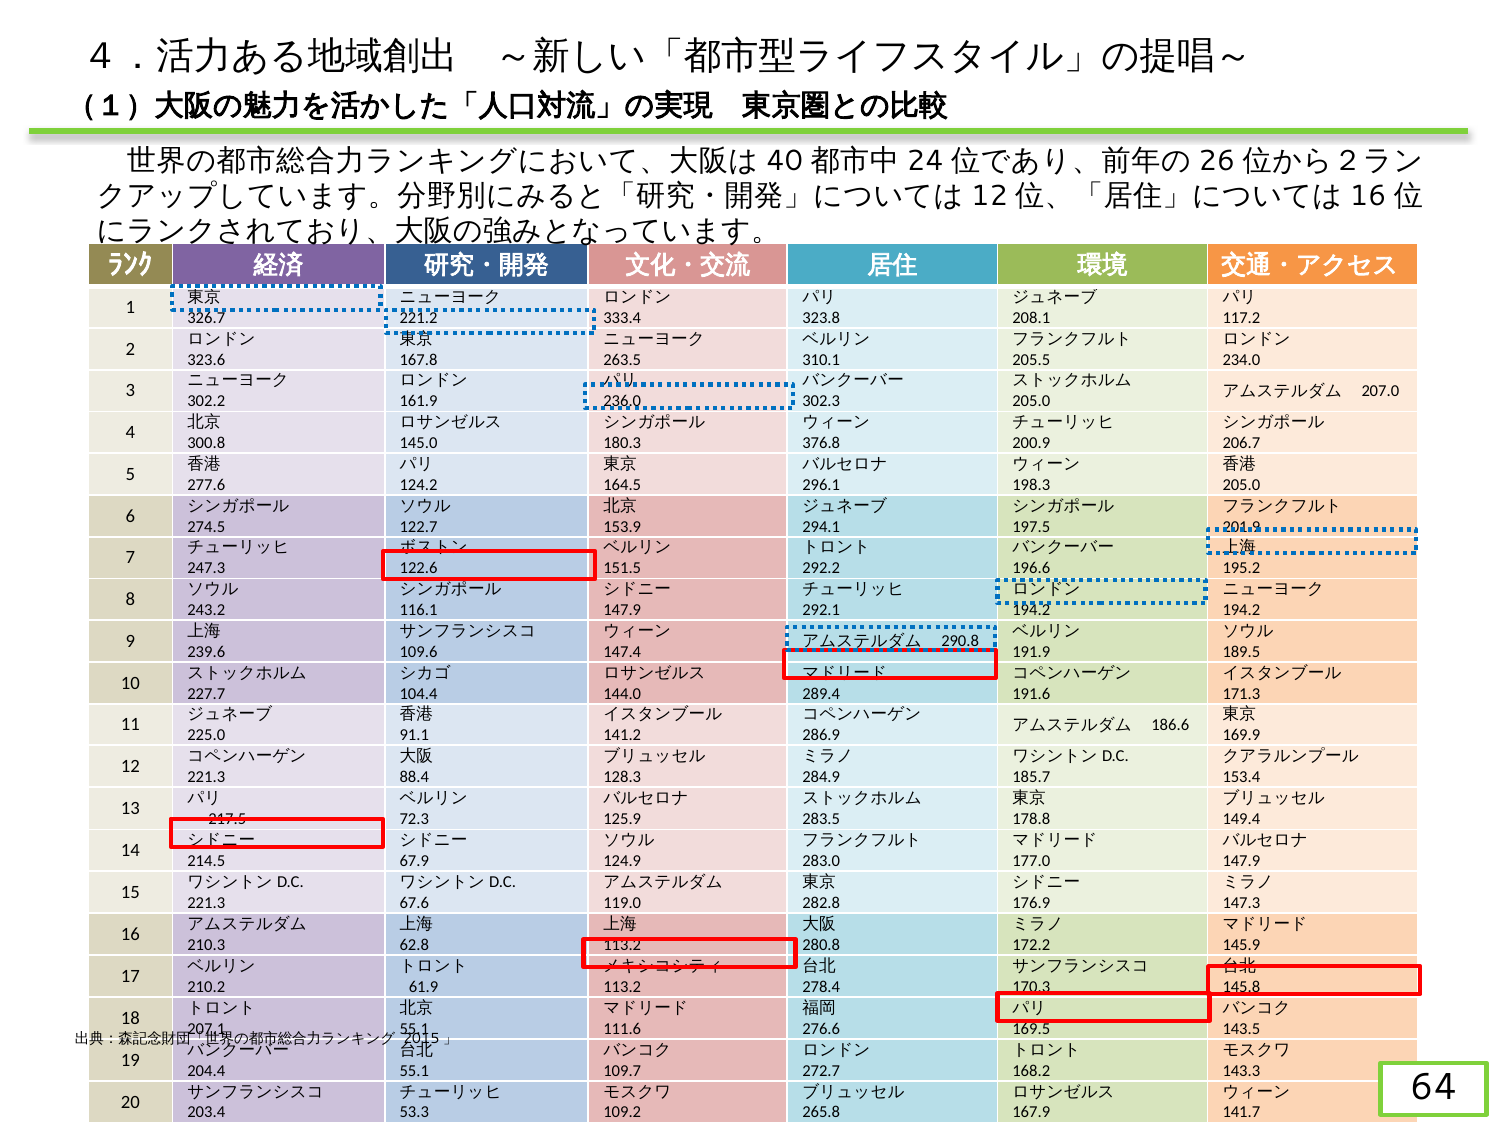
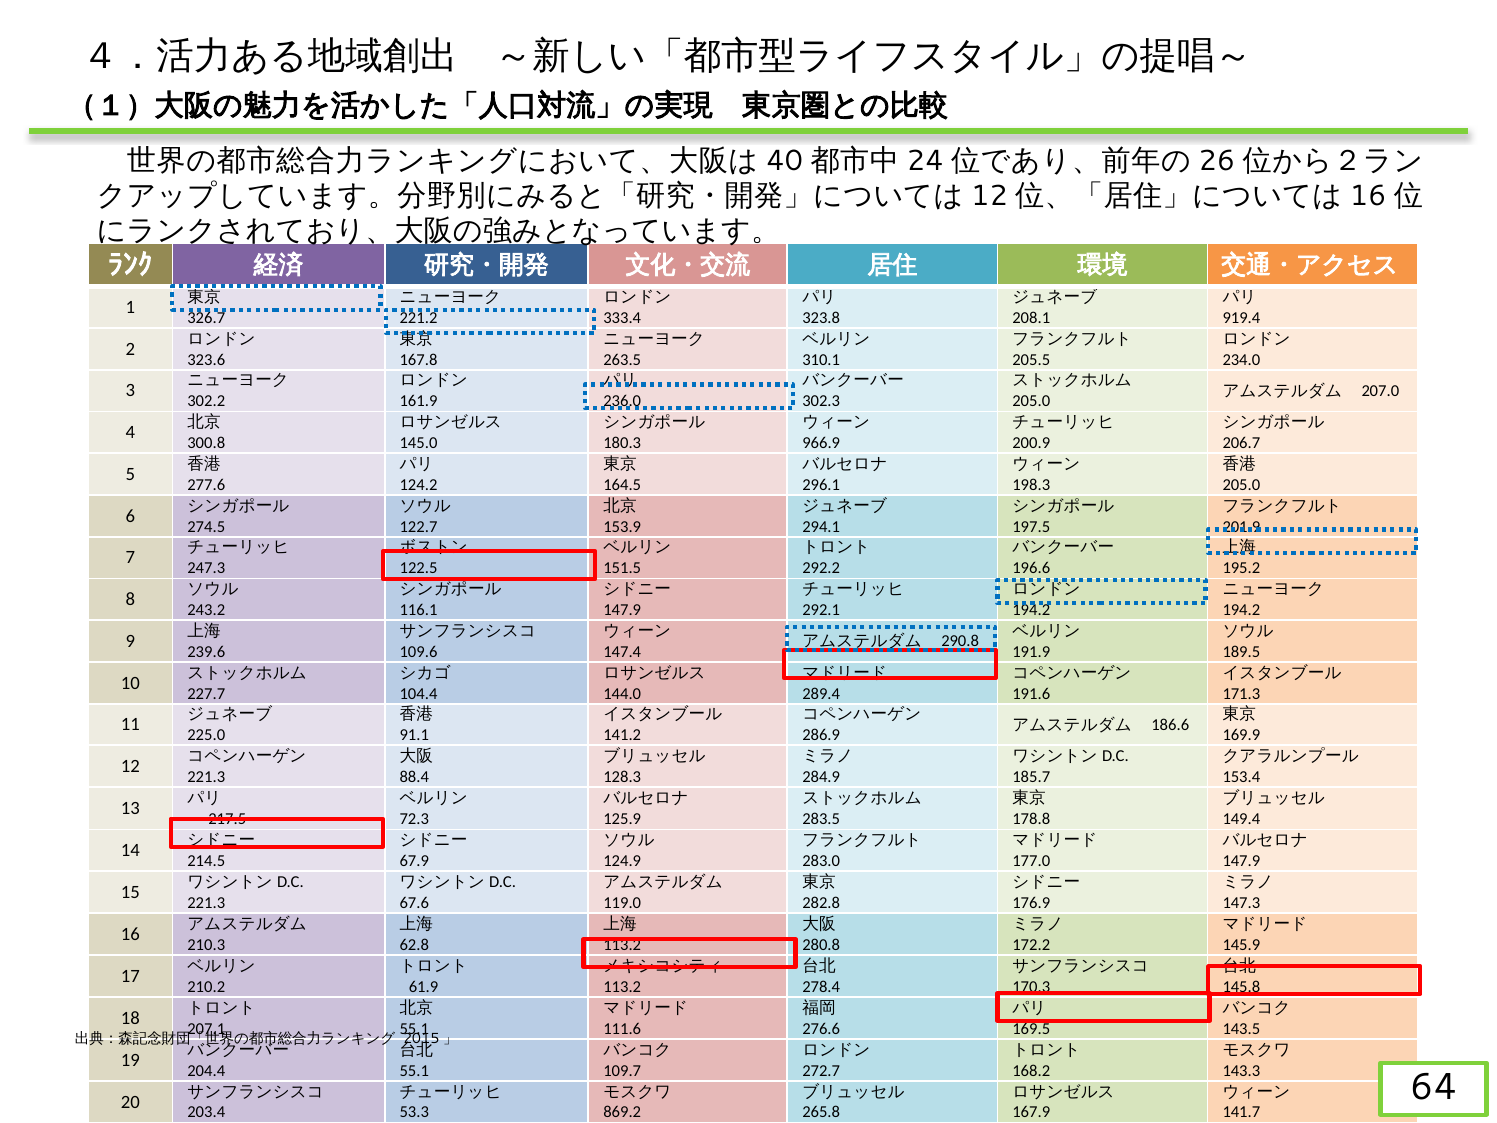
117.2: 117.2 -> 919.4 (1241, 318)
376.8: 376.8 -> 966.9 (821, 443)
122.6: 122.6 -> 122.5 (419, 568)
109.2: 109.2 -> 869.2 (622, 1112)
